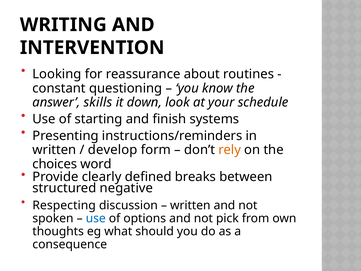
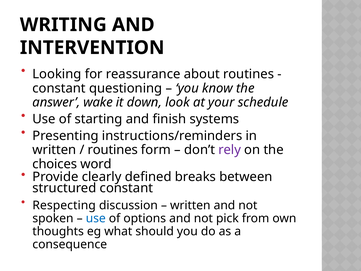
skills: skills -> wake (98, 102)
develop: develop -> routines (113, 150)
rely colour: orange -> purple (230, 150)
structured negative: negative -> constant (126, 188)
